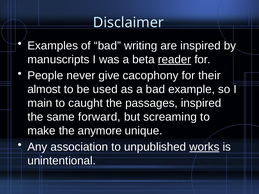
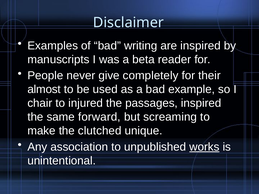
reader underline: present -> none (175, 60)
cacophony: cacophony -> completely (151, 76)
main: main -> chair (40, 103)
caught: caught -> injured (86, 103)
anymore: anymore -> clutched (100, 131)
